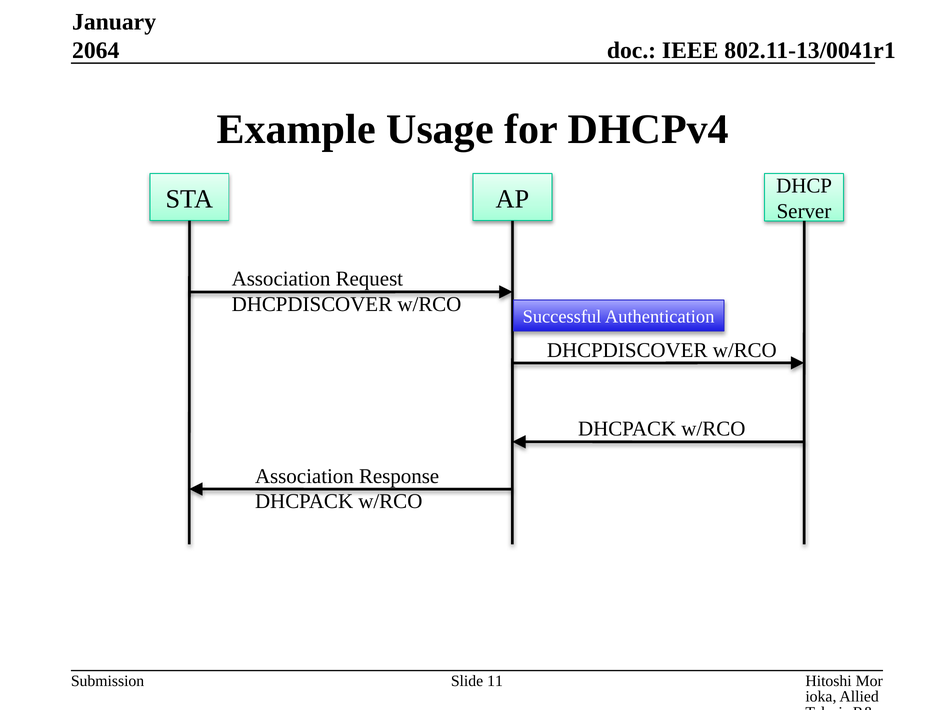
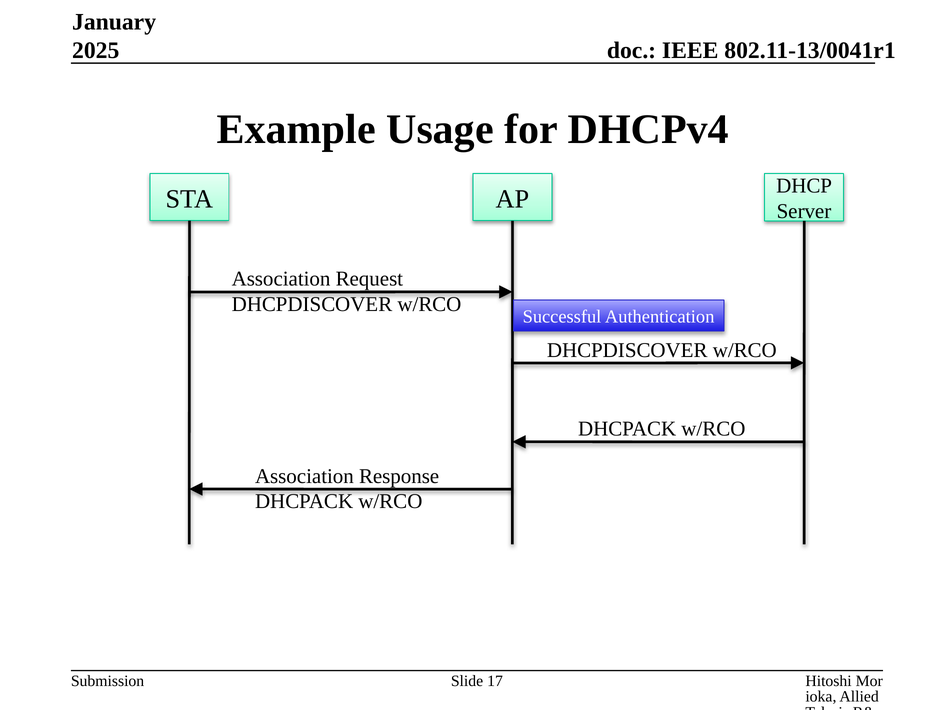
2064: 2064 -> 2025 (96, 50)
11: 11 -> 17 (495, 680)
